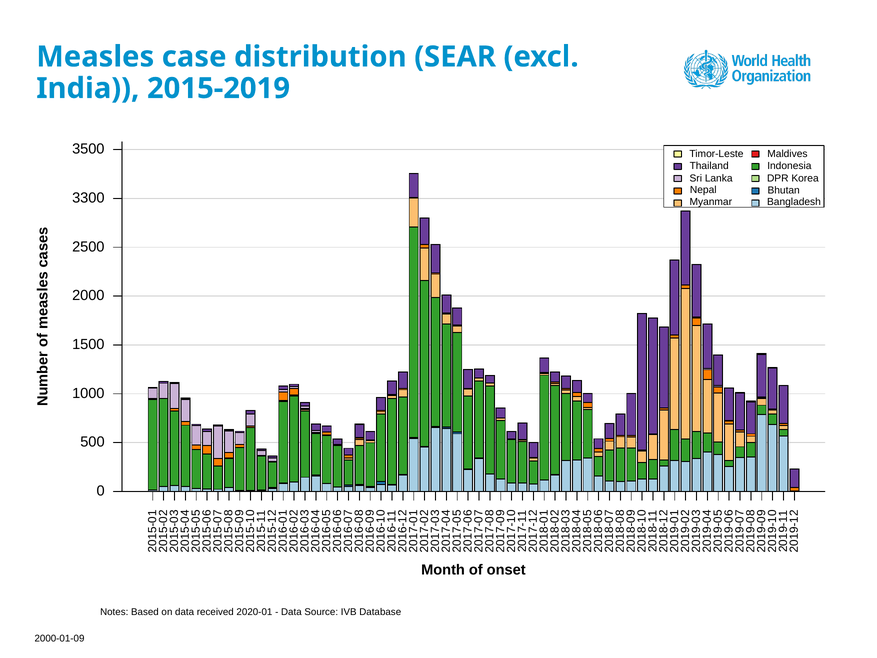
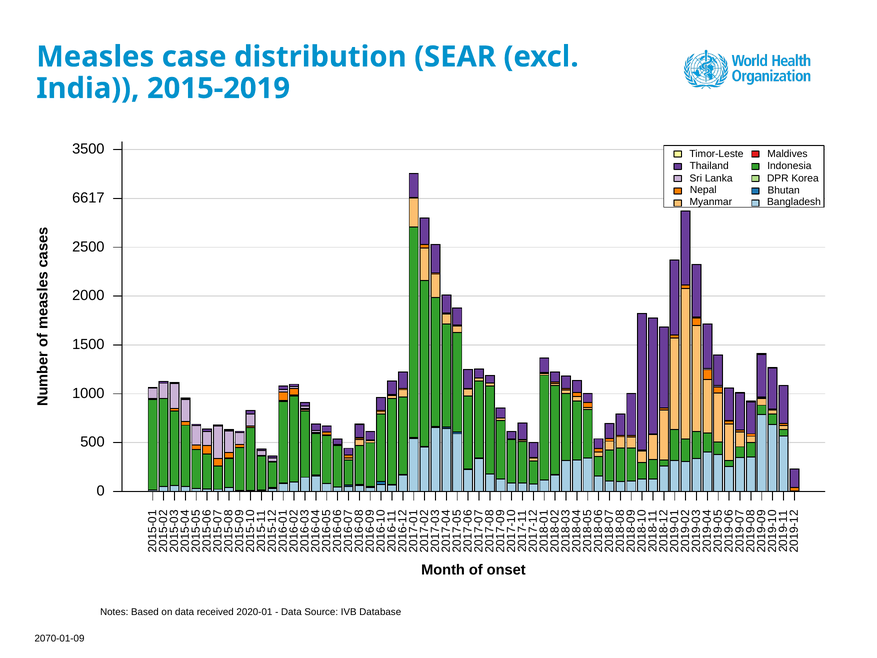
3300: 3300 -> 6617 (88, 198)
2000-01-09: 2000-01-09 -> 2070-01-09 (59, 638)
